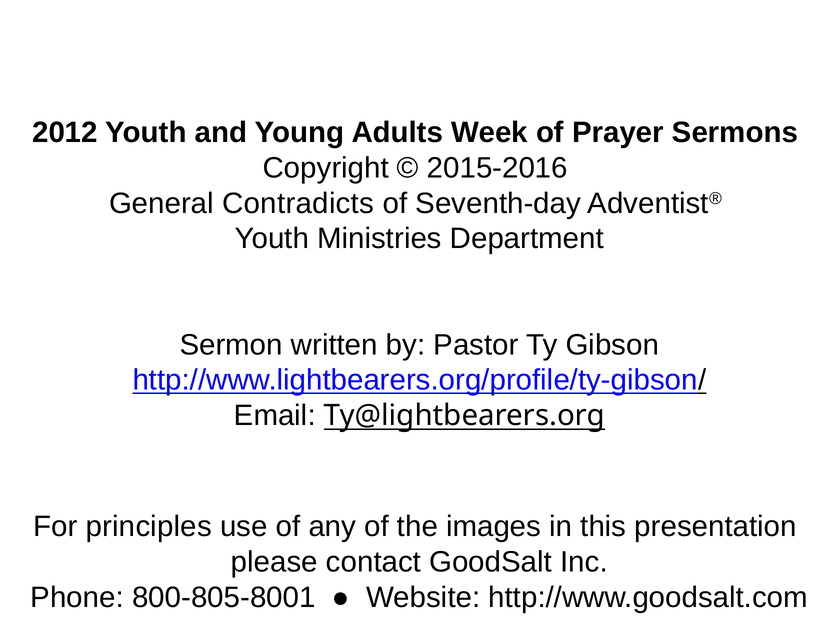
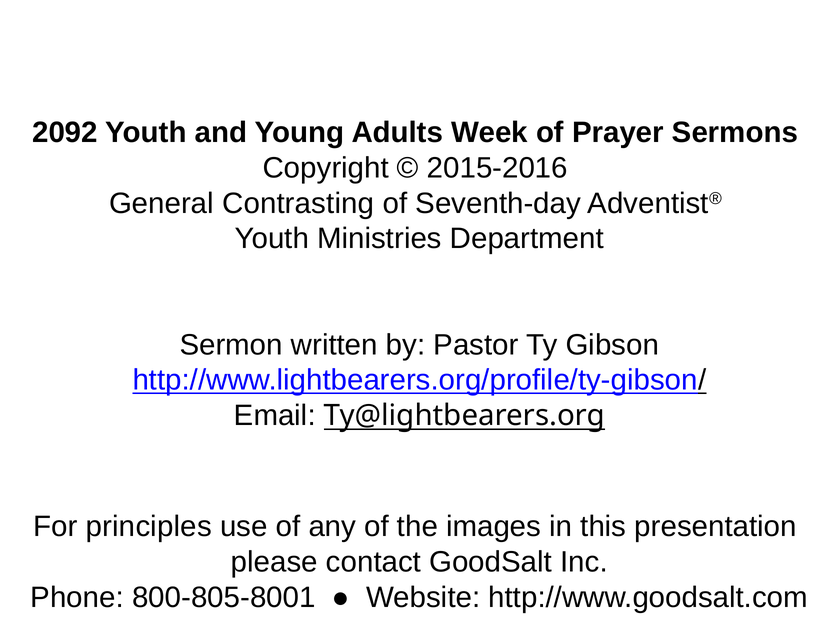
2012: 2012 -> 2092 (65, 133)
Contradicts: Contradicts -> Contrasting (298, 203)
